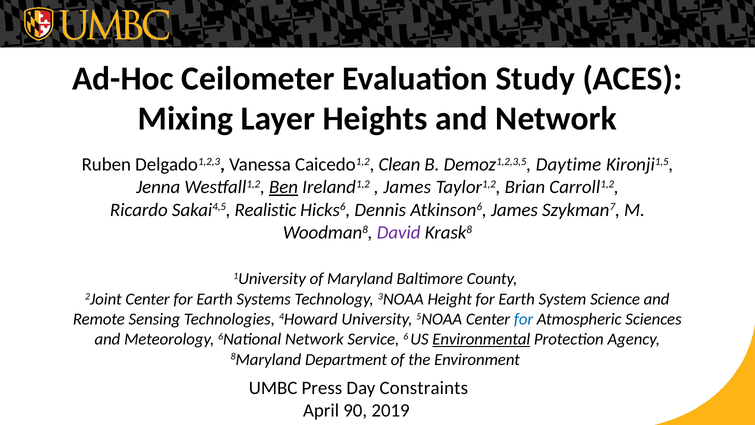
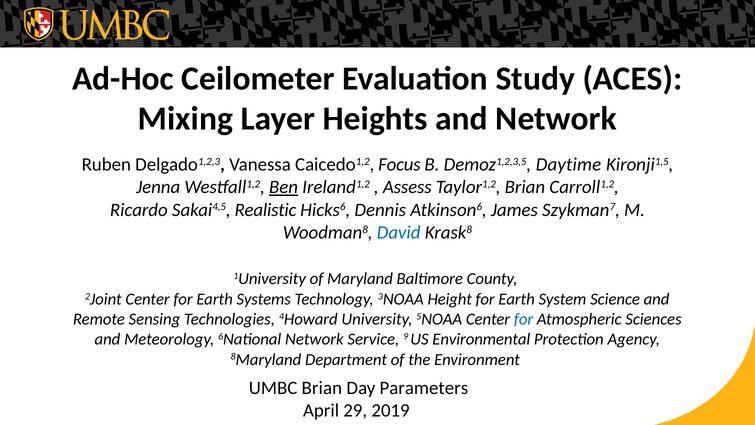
Clean: Clean -> Focus (399, 164)
James: James -> Assess (407, 187)
David colour: purple -> blue (399, 232)
6: 6 -> 9 (406, 336)
Environmental underline: present -> none (481, 339)
UMBC Press: Press -> Brian (322, 388)
Constraints: Constraints -> Parameters (424, 388)
90: 90 -> 29 (355, 410)
